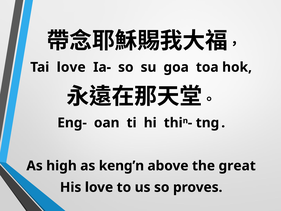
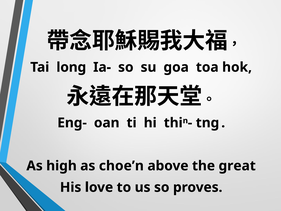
Tai love: love -> long (71, 67)
keng’n: keng’n -> choe’n (121, 166)
